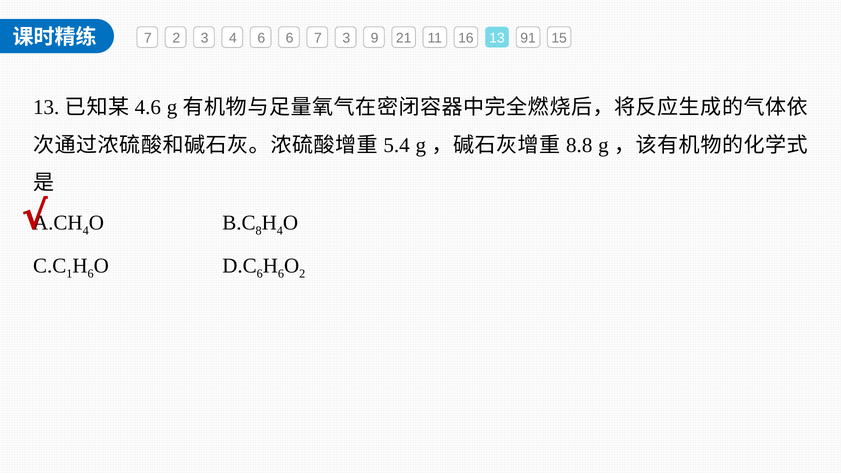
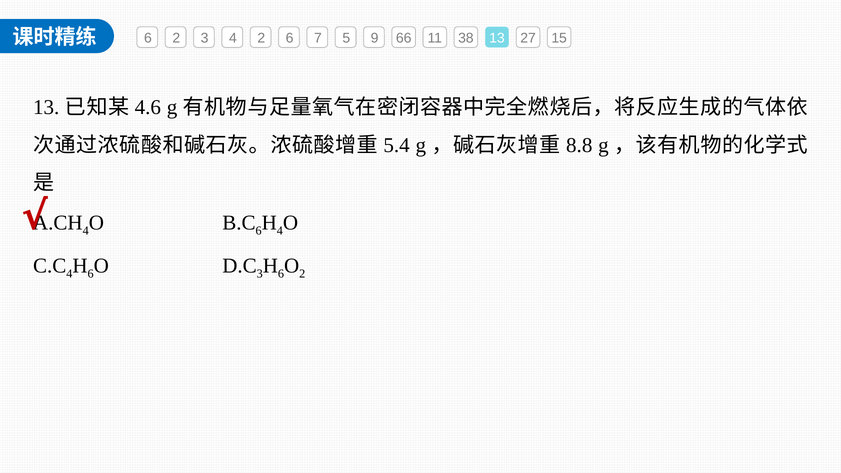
7: 7 -> 6 (148, 38)
4 6: 6 -> 2 (261, 38)
7 3: 3 -> 5 (346, 38)
21: 21 -> 66 (404, 38)
16: 16 -> 38 (466, 38)
91: 91 -> 27 (528, 38)
8: 8 -> 6 (259, 231)
1: 1 -> 4 (69, 274)
6: 6 -> 3 (260, 274)
